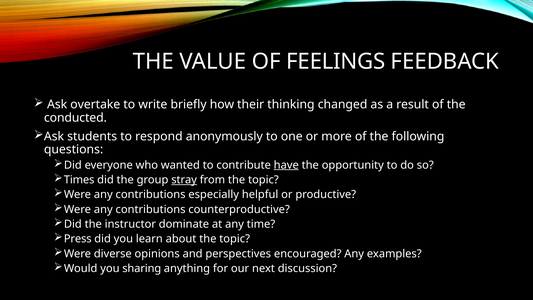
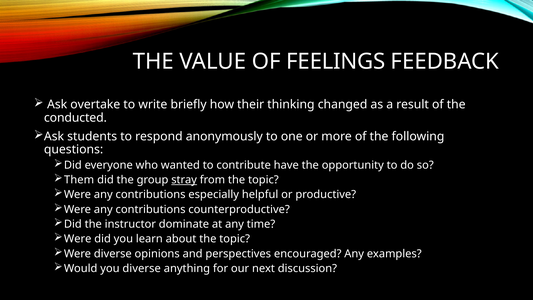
have underline: present -> none (286, 165)
Times: Times -> Them (79, 180)
Press: Press -> Were (78, 239)
you sharing: sharing -> diverse (142, 268)
